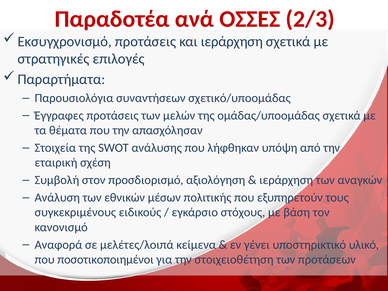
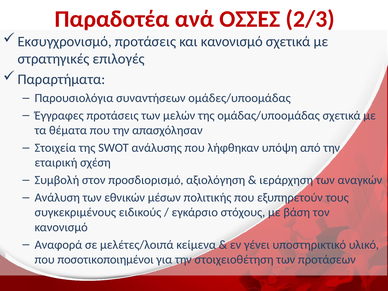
και ιεράρχηση: ιεράρχηση -> κανονισμό (232, 41)
σχετικό/υποομάδας: σχετικό/υποομάδας -> ομάδες/υποομάδας (239, 98)
